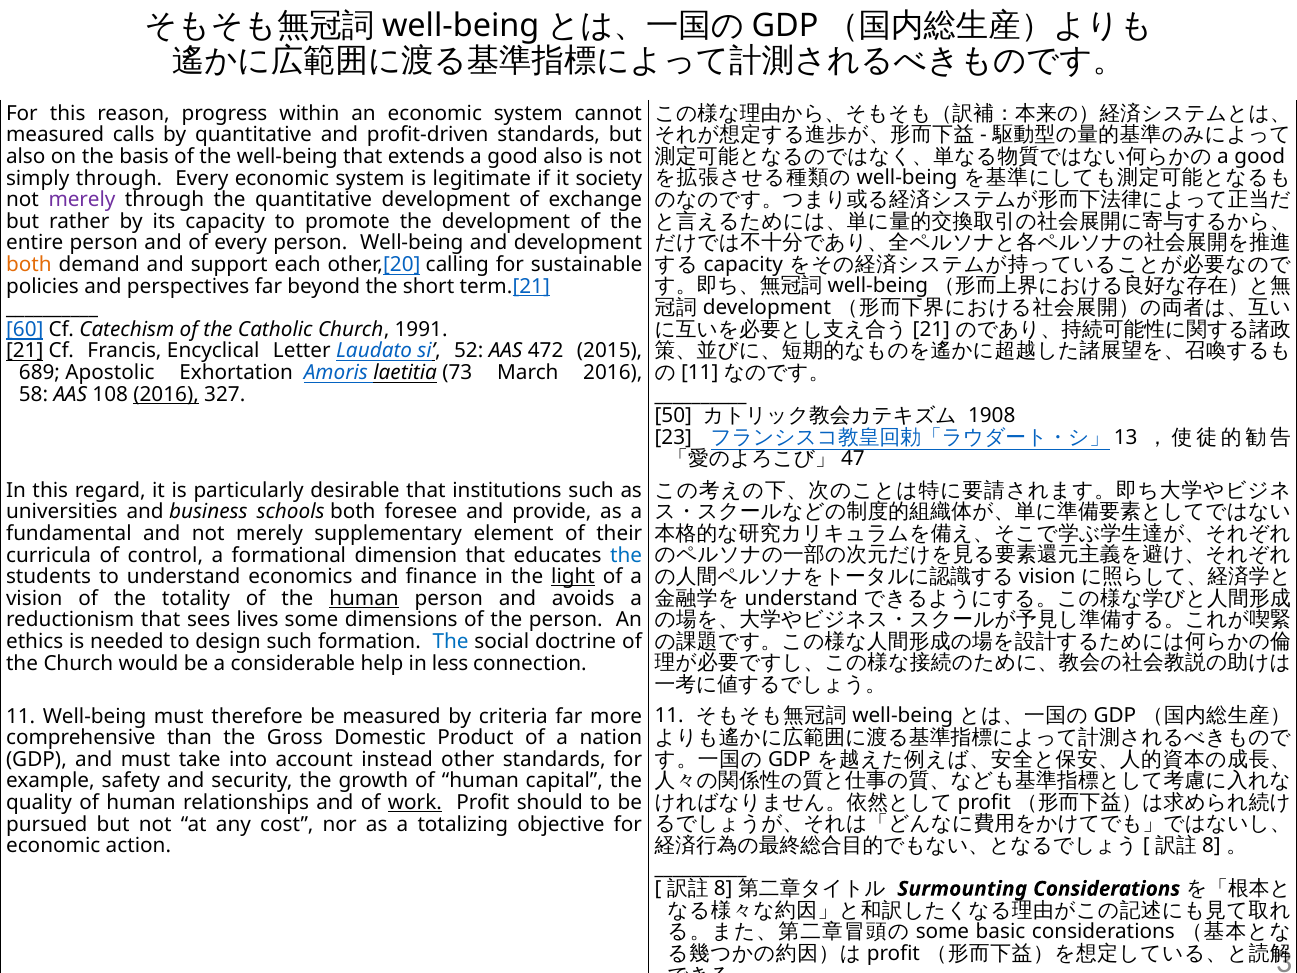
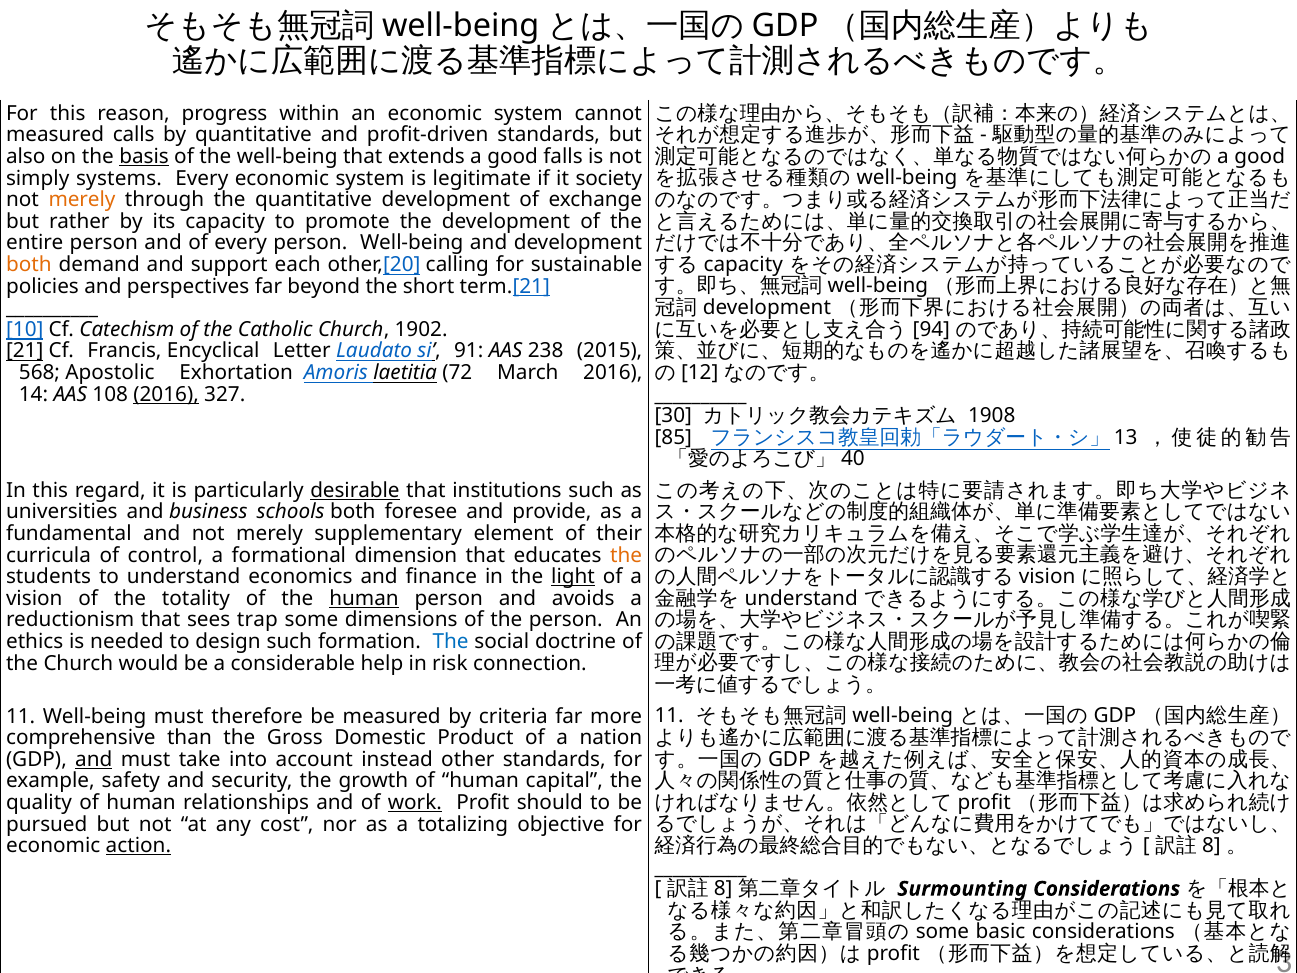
basis underline: none -> present (144, 157)
good also: also -> falls (563, 157)
simply through: through -> systems (119, 178)
merely colour: purple -> orange (82, 200)
21: 21 -> 94 (931, 329)
60: 60 -> 10 (25, 329)
1991: 1991 -> 1902 (421, 329)
52: 52 -> 91 (469, 351)
472: 472 -> 238 (546, 351)
11: 11 -> 12 (700, 372)
689: 689 -> 568 (39, 373)
73: 73 -> 72 (457, 373)
58: 58 -> 14 (34, 394)
50: 50 -> 30 (673, 416)
23: 23 -> 85 (673, 437)
47: 47 -> 40 (853, 459)
desirable underline: none -> present (355, 490)
the colour: blue -> orange (626, 555)
lives: lives -> trap (257, 620)
less: less -> risk (450, 663)
and underline: none -> present (94, 759)
action underline: none -> present (138, 846)
